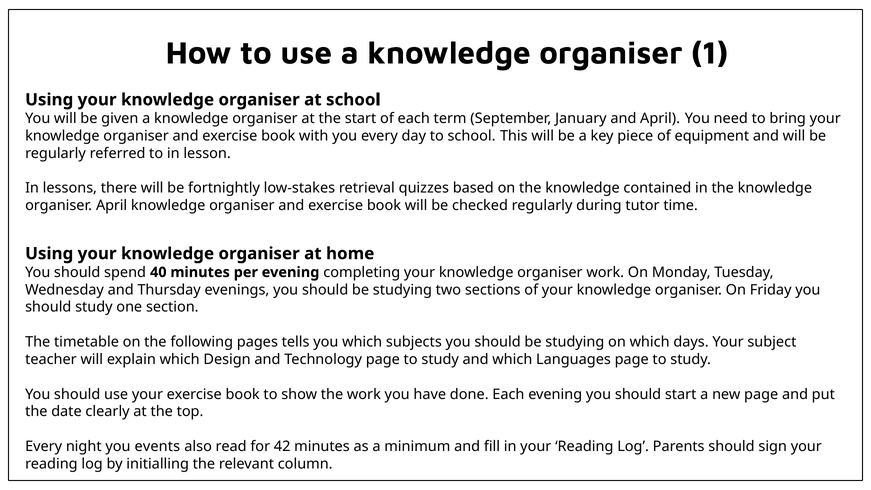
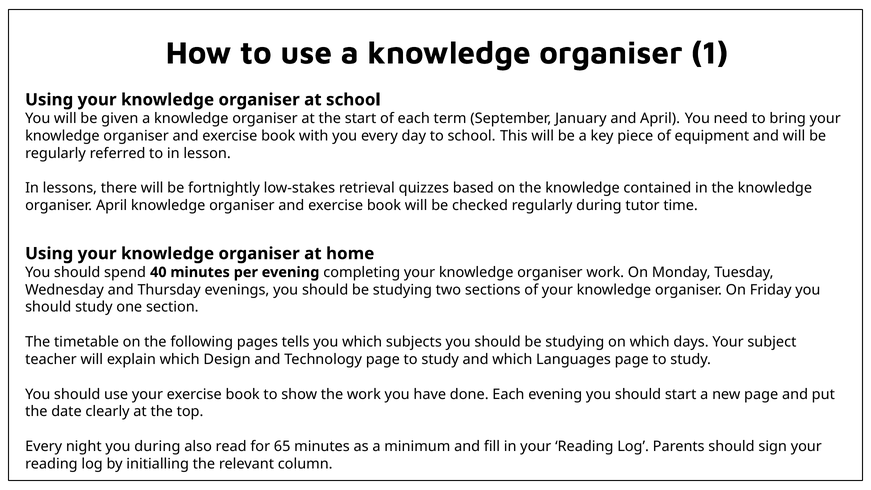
you events: events -> during (157, 446)
42: 42 -> 65 (282, 446)
